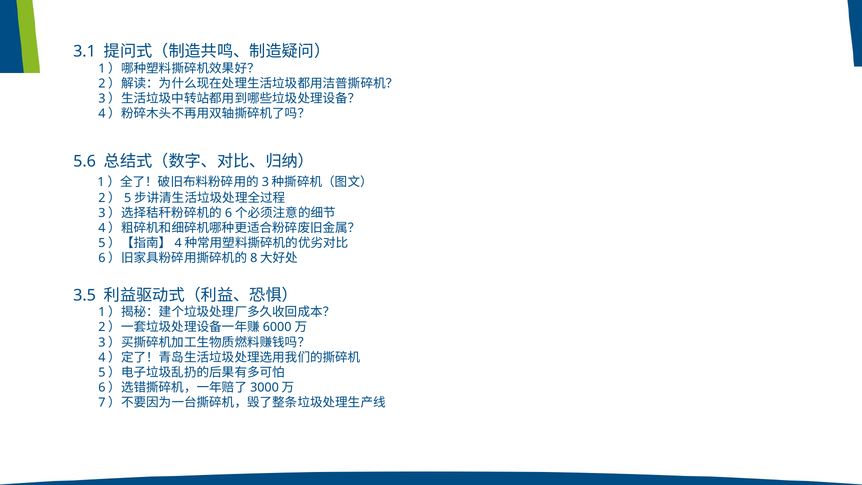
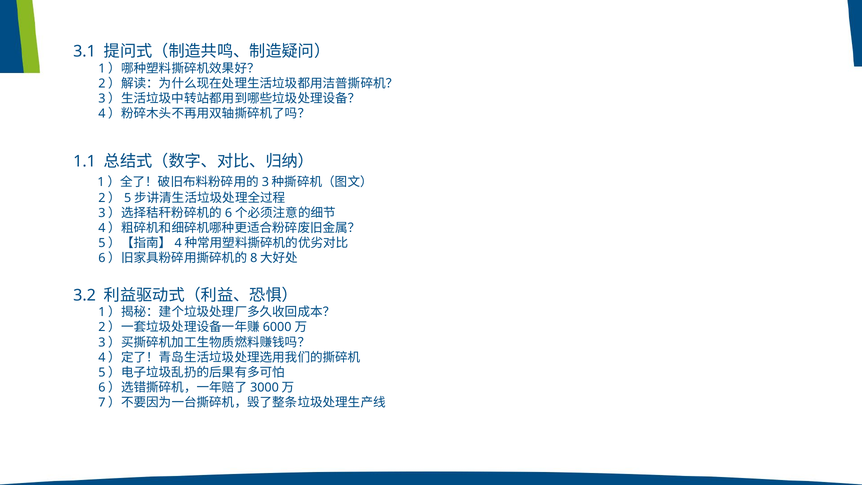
5.6: 5.6 -> 1.1 (85, 161)
3.5: 3.5 -> 3.2 (85, 295)
